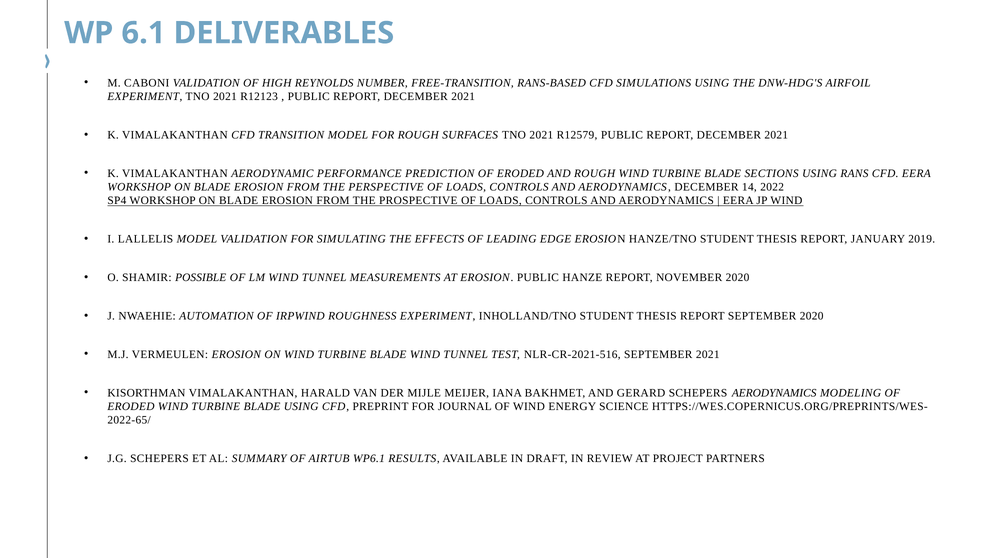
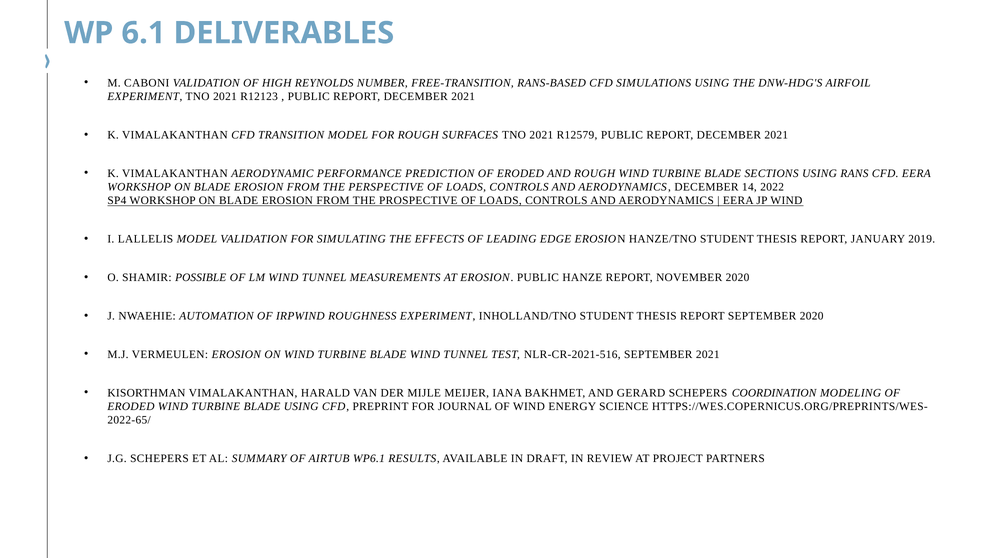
SCHEPERS AERODYNAMICS: AERODYNAMICS -> COORDINATION (774, 392)
